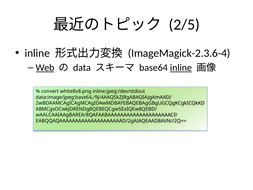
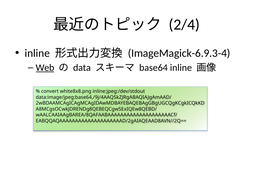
2/5: 2/5 -> 2/4 (184, 24)
ImageMagick-2.3.6-4: ImageMagick-2.3.6-4 -> ImageMagick-6.9.3-4 (179, 53)
inline underline: present -> none (181, 68)
